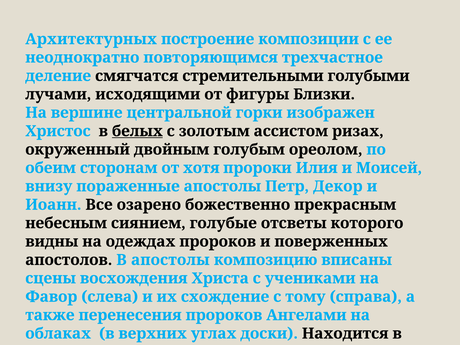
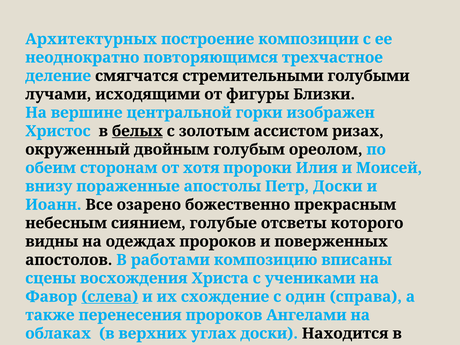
Петр Декор: Декор -> Доски (338, 186)
В апостолы: апостолы -> работами (170, 260)
слева underline: none -> present (110, 297)
тому: тому -> один (305, 297)
